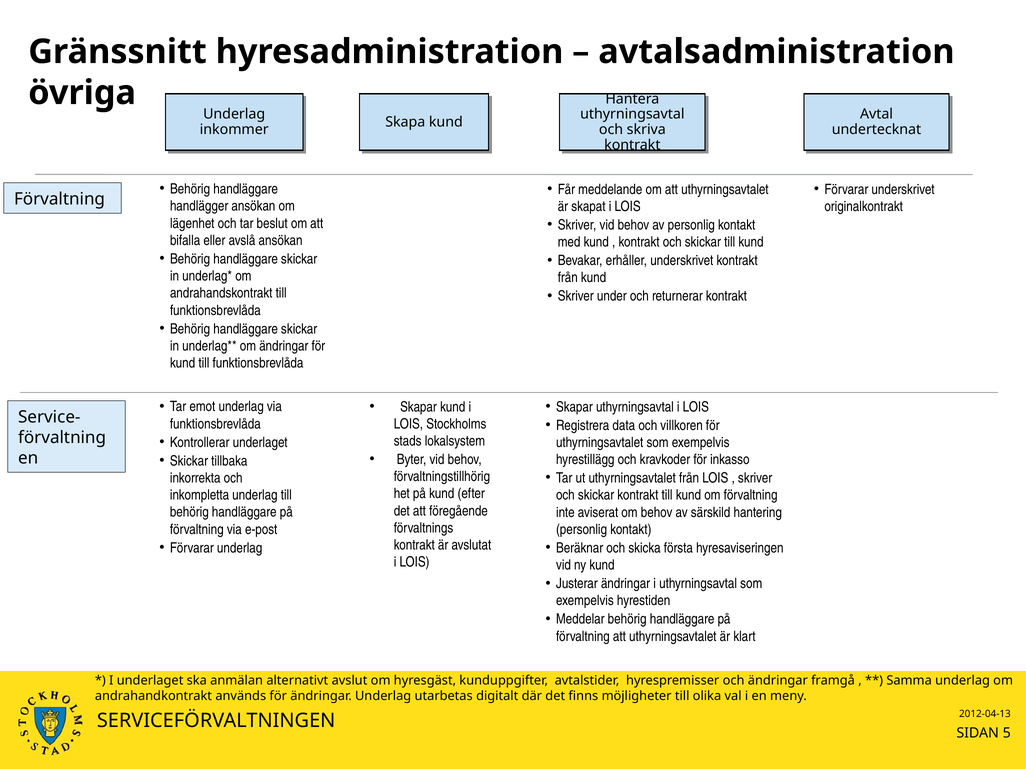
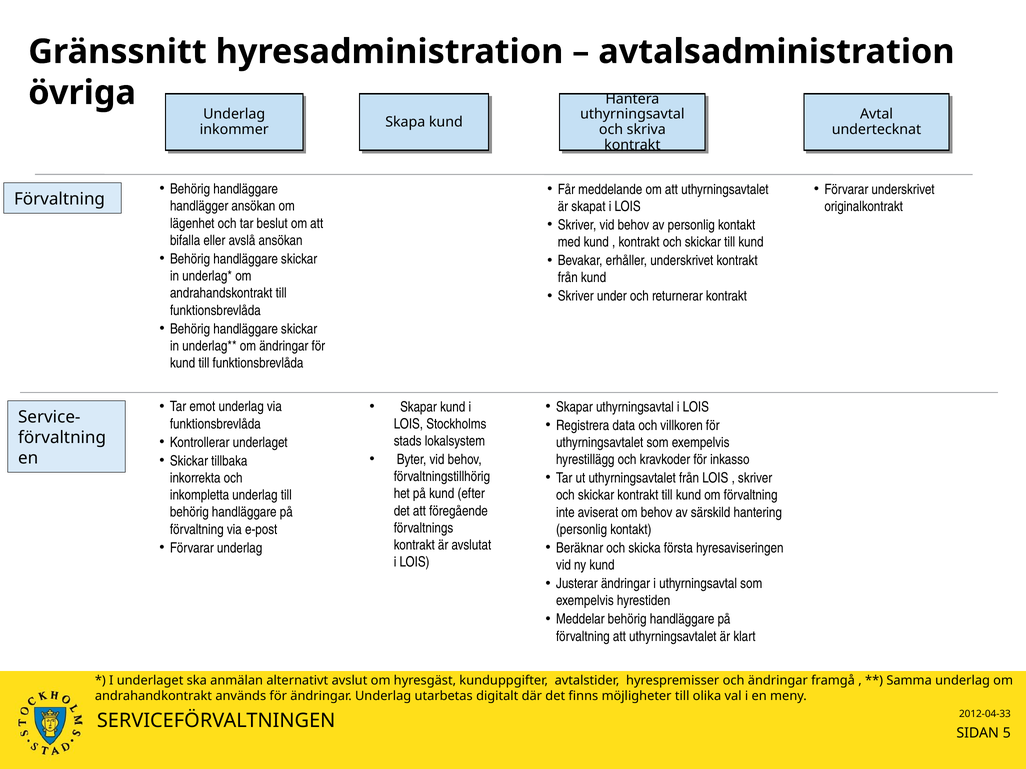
2012-04-13: 2012-04-13 -> 2012-04-33 (985, 715)
